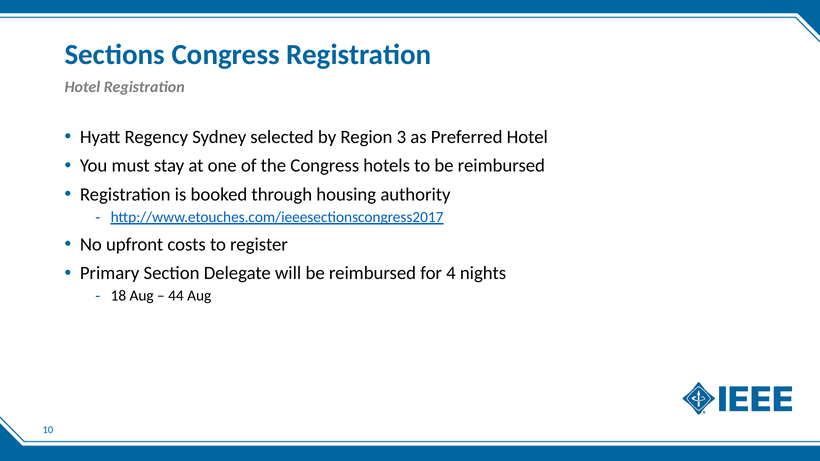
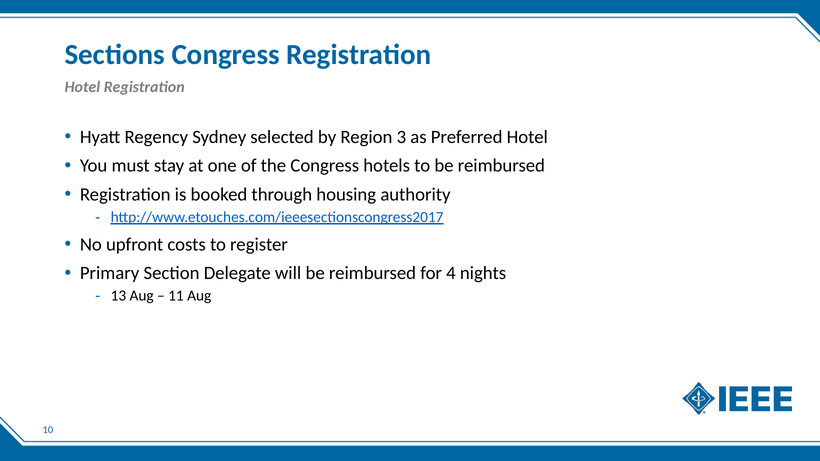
18: 18 -> 13 (118, 296)
44: 44 -> 11 (176, 296)
